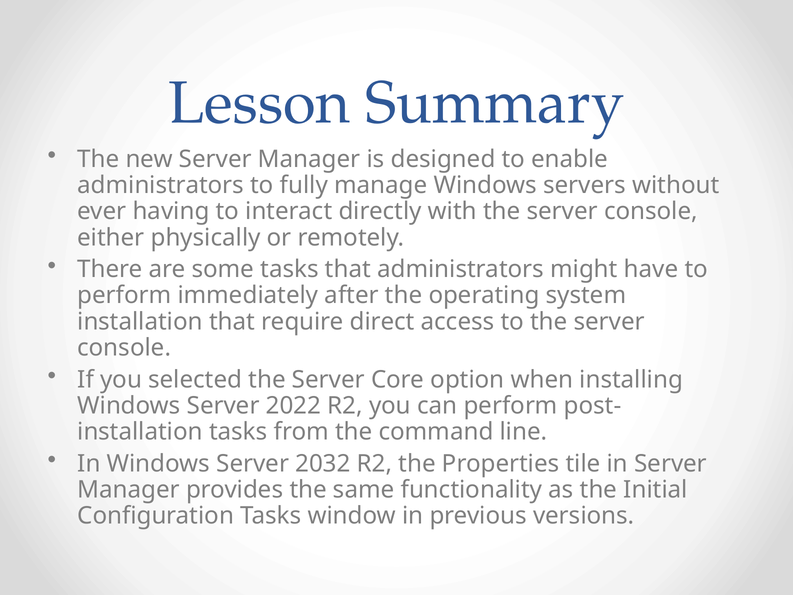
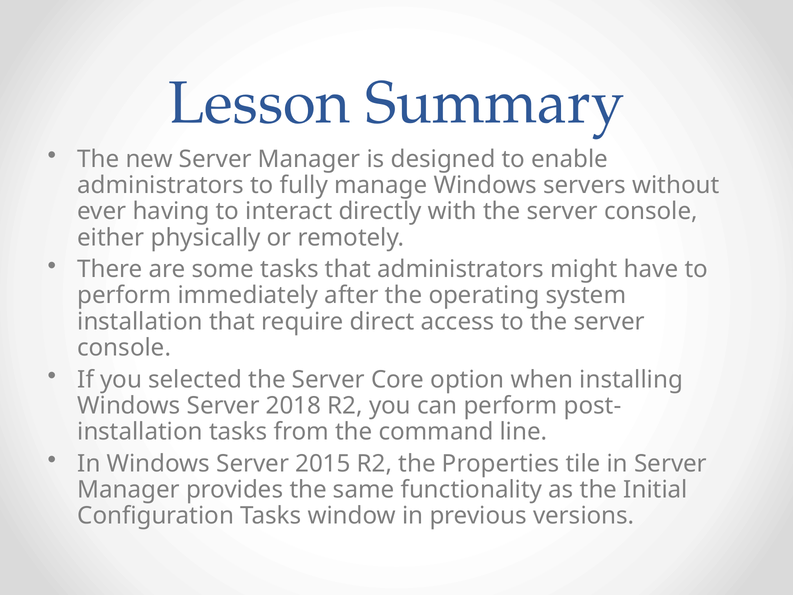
2022: 2022 -> 2018 (293, 406)
2032: 2032 -> 2015 (323, 463)
